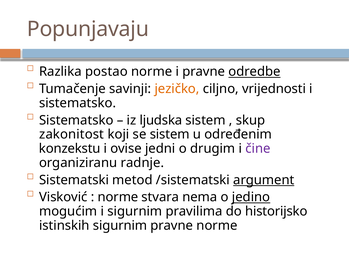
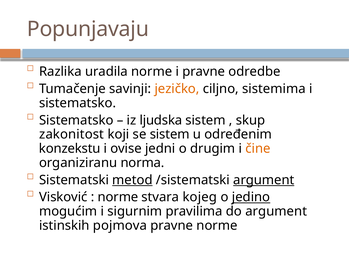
postao: postao -> uradila (106, 72)
odredbe underline: present -> none (254, 72)
vrijednosti: vrijednosti -> sistemima (274, 89)
čine colour: purple -> orange (258, 148)
radnje: radnje -> norma (142, 163)
metod underline: none -> present (132, 180)
nema: nema -> kojeg (200, 197)
do historijsko: historijsko -> argument (276, 211)
istinskih sigurnim: sigurnim -> pojmova (120, 225)
